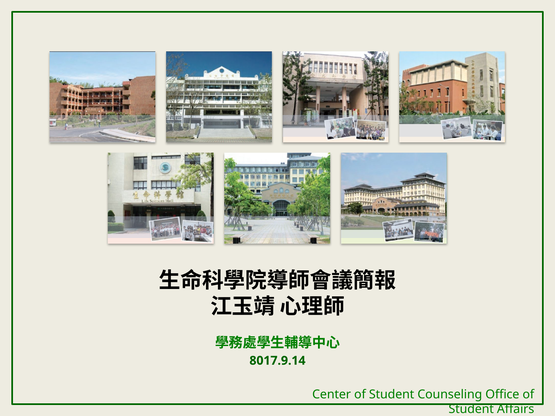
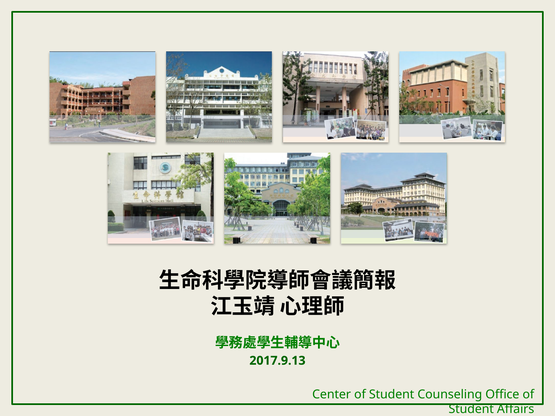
8017.9.14: 8017.9.14 -> 2017.9.13 (277, 361)
